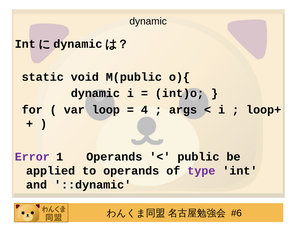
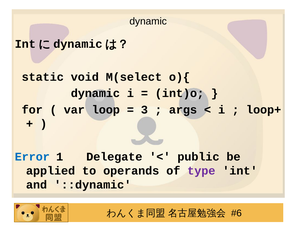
M(public: M(public -> M(select (134, 77)
4: 4 -> 3 (144, 110)
Error colour: purple -> blue (32, 156)
1 Operands: Operands -> Delegate (114, 156)
